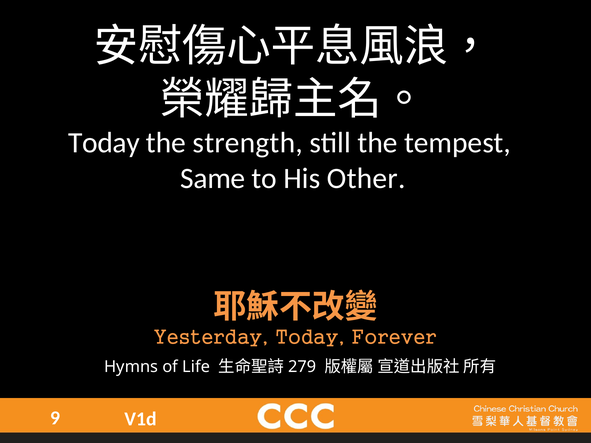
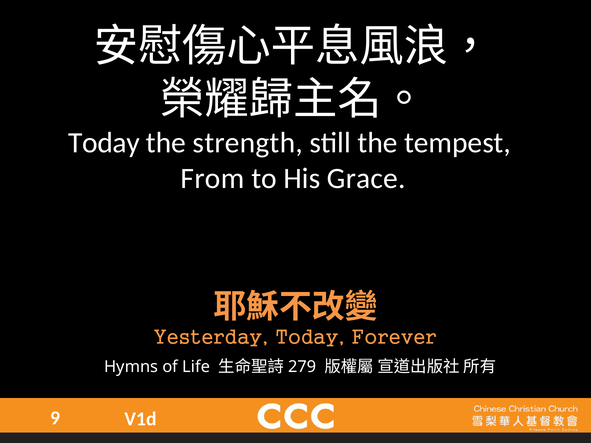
Same: Same -> From (212, 178)
Other: Other -> Grace (366, 178)
